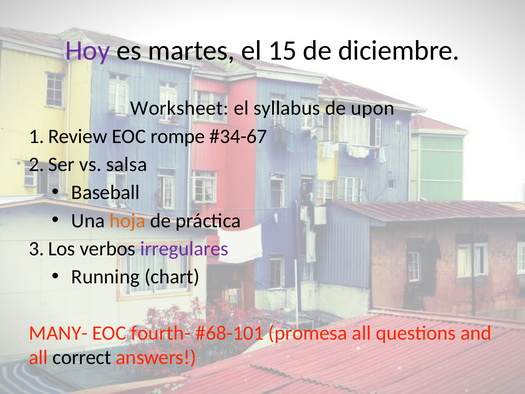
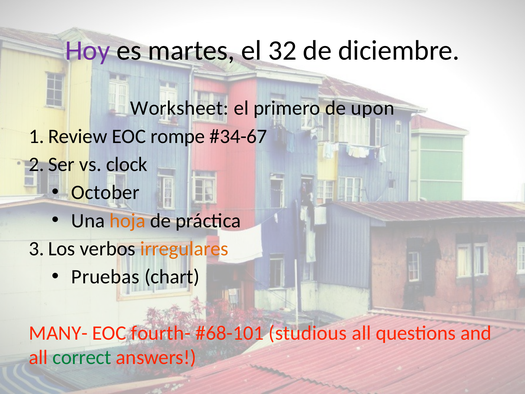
15: 15 -> 32 (282, 51)
syllabus: syllabus -> primero (287, 108)
salsa: salsa -> clock (127, 164)
Baseball: Baseball -> October (105, 192)
irregulares colour: purple -> orange (184, 249)
Running: Running -> Pruebas (105, 277)
promesa: promesa -> studious (308, 333)
correct colour: black -> green (82, 357)
